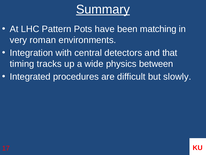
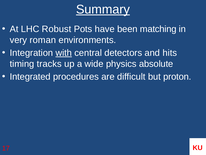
Pattern: Pattern -> Robust (57, 29)
with underline: none -> present (64, 53)
that: that -> hits (170, 53)
between: between -> absolute (156, 64)
slowly: slowly -> proton (177, 77)
